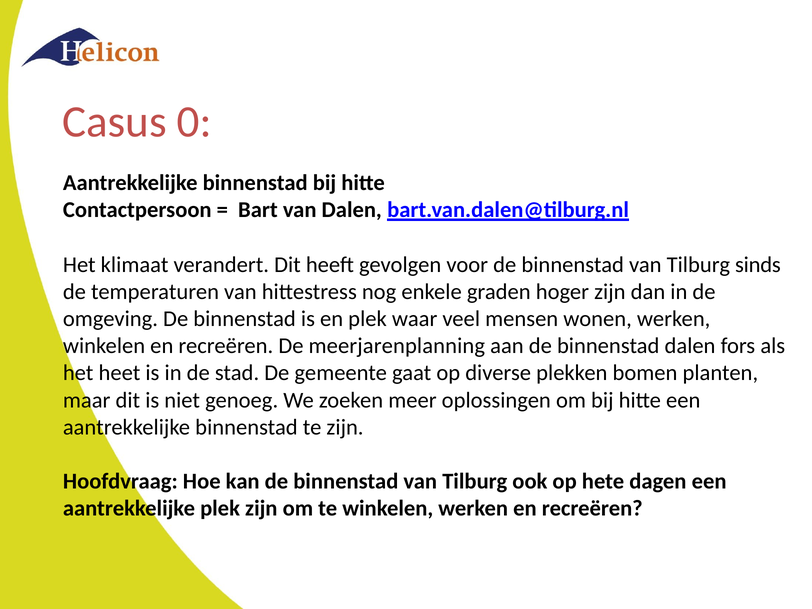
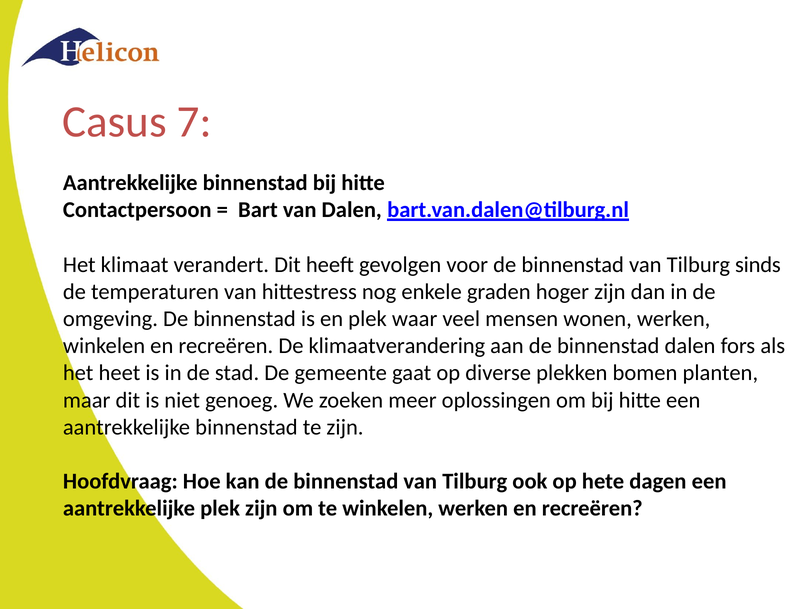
0: 0 -> 7 (194, 122)
meerjarenplanning: meerjarenplanning -> klimaatverandering (397, 346)
